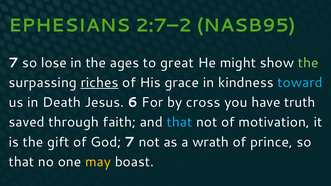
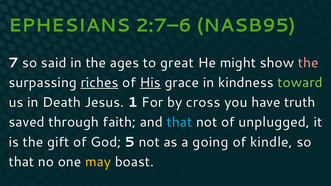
2:7–2: 2:7–2 -> 2:7–6 (163, 25)
lose: lose -> said (54, 63)
the colour: light green -> pink (308, 63)
His underline: none -> present (150, 83)
toward colour: light blue -> light green (300, 83)
6: 6 -> 1 (133, 102)
motivation: motivation -> unplugged (274, 122)
God 7: 7 -> 5 (130, 142)
wrath: wrath -> going (210, 142)
prince: prince -> kindle (271, 142)
